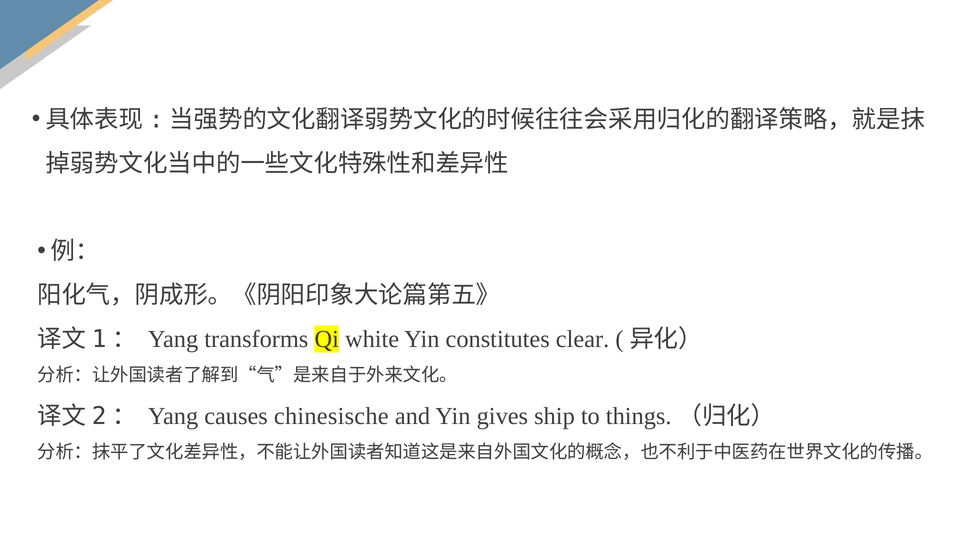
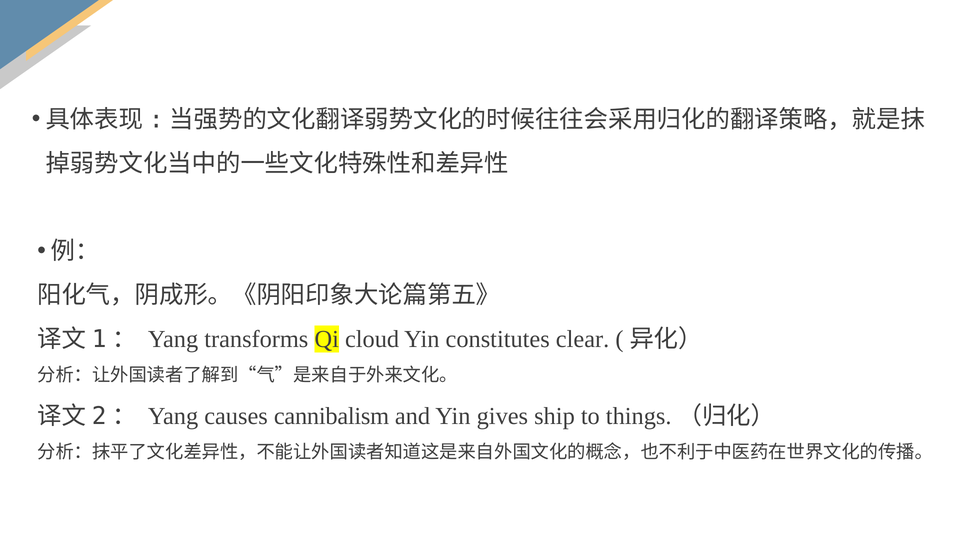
white: white -> cloud (372, 339)
chinesische: chinesische -> cannibalism (332, 416)
